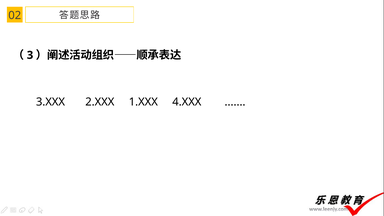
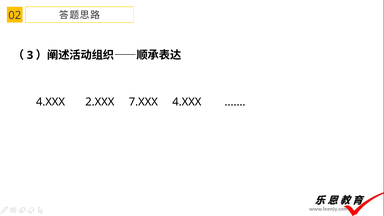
3.XXX: 3.XXX -> 4.XXX (50, 102)
1.XXX: 1.XXX -> 7.XXX (143, 102)
